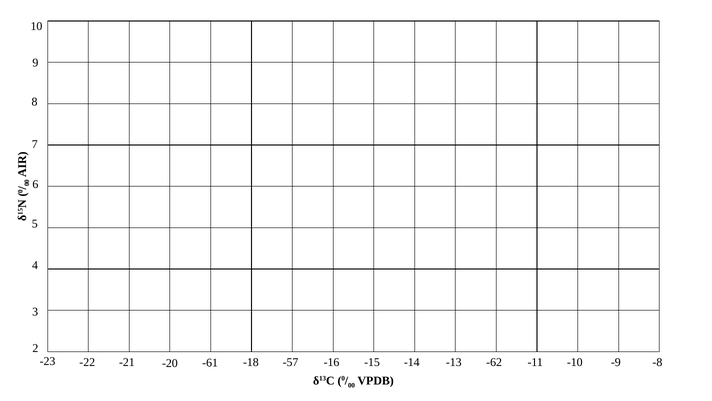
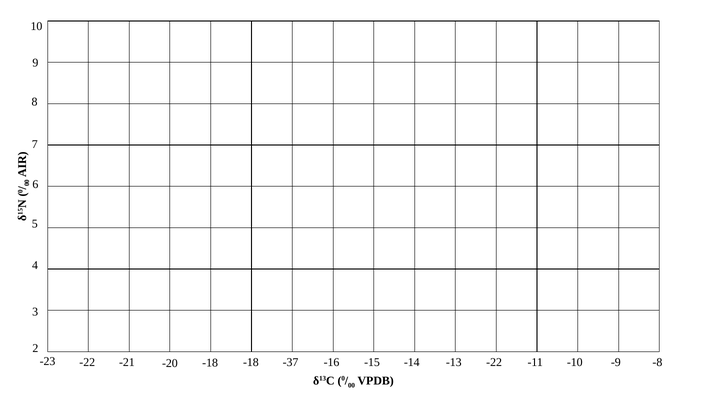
-20 -61: -61 -> -18 (210, 362)
-57: -57 -> -37 (291, 362)
-13 -62: -62 -> -22 (494, 362)
